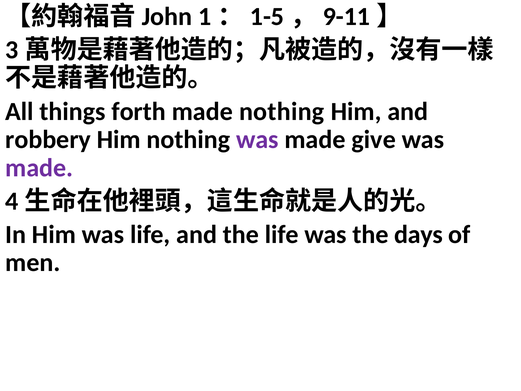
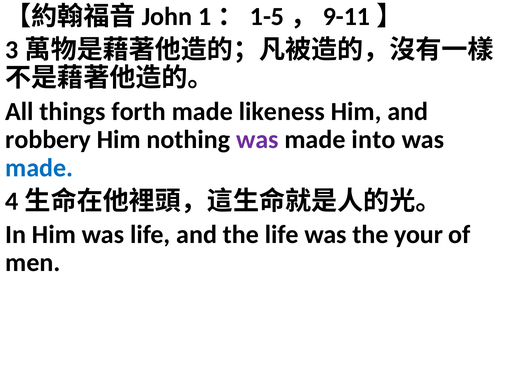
made nothing: nothing -> likeness (282, 111)
give: give -> into (374, 139)
made colour: purple -> blue (39, 168)
days: days -> your (419, 234)
